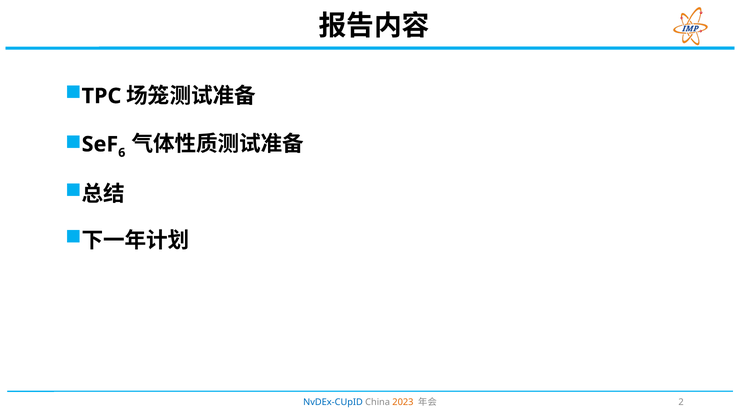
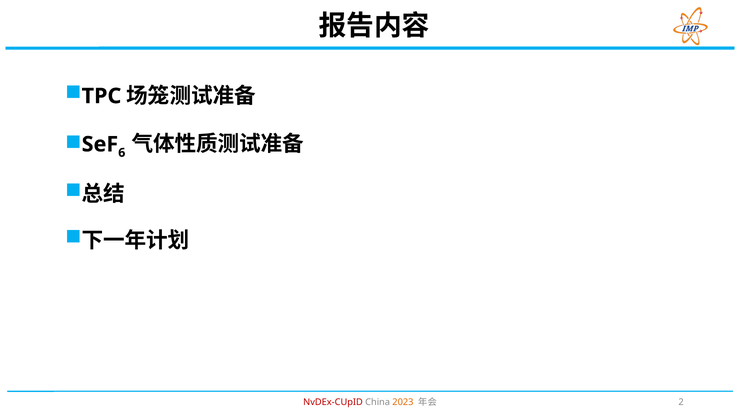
NvDEx-CUpID colour: blue -> red (333, 402)
